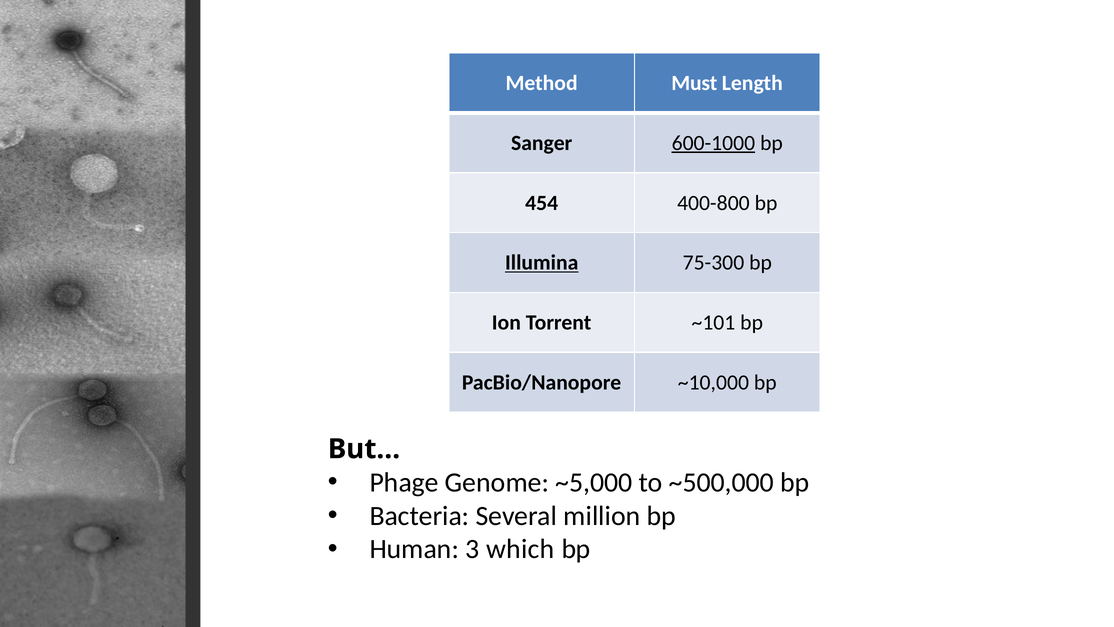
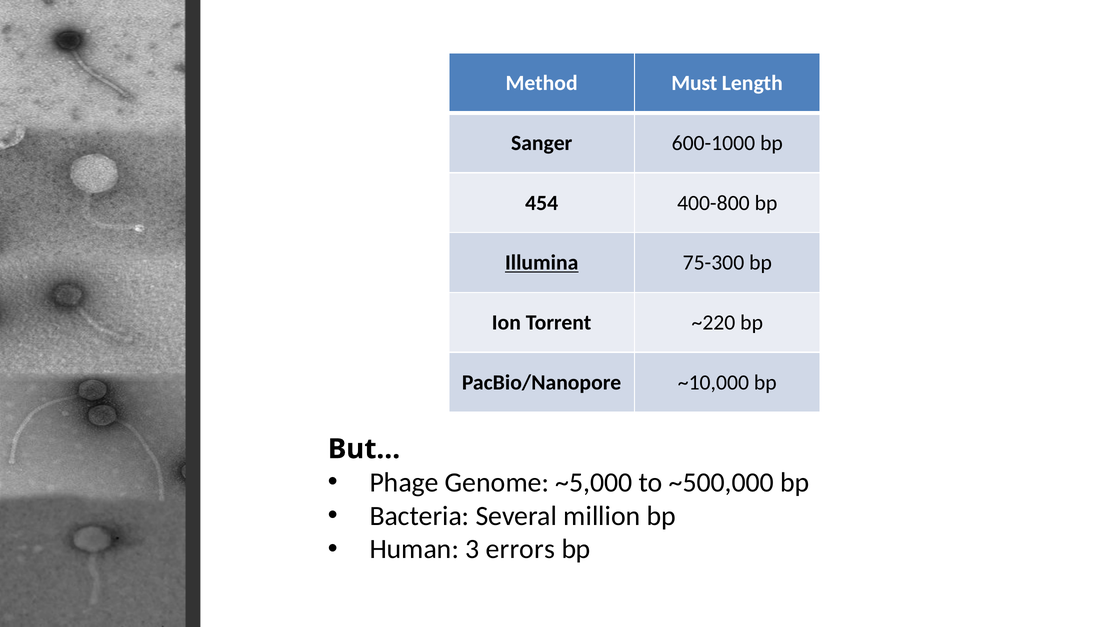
600-1000 underline: present -> none (713, 143)
~101: ~101 -> ~220 (713, 322)
which: which -> errors (520, 549)
